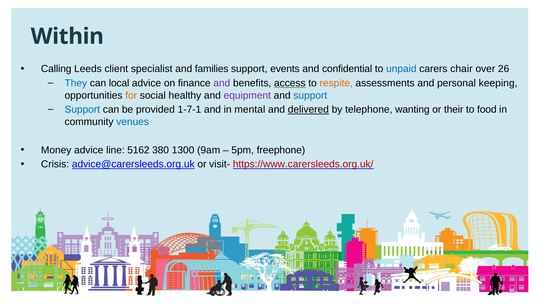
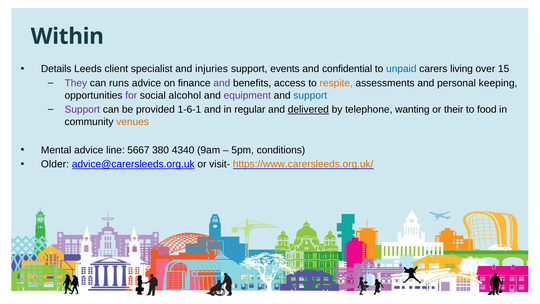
Calling: Calling -> Details (56, 69)
families: families -> injuries (212, 69)
chair: chair -> living (462, 69)
26: 26 -> 15 (504, 69)
They colour: blue -> purple (76, 83)
local: local -> runs (119, 83)
access underline: present -> none (290, 83)
for colour: orange -> purple (131, 95)
healthy: healthy -> alcohol (185, 95)
Support colour: blue -> purple (82, 109)
1-7-1: 1-7-1 -> 1-6-1 (189, 109)
mental: mental -> regular (250, 109)
venues colour: blue -> orange (133, 122)
Money: Money -> Mental (56, 150)
5162: 5162 -> 5667 (138, 150)
1300: 1300 -> 4340 (183, 150)
freephone: freephone -> conditions (281, 150)
Crisis: Crisis -> Older (55, 164)
https://www.carersleeds.org.uk/ colour: red -> orange (303, 164)
